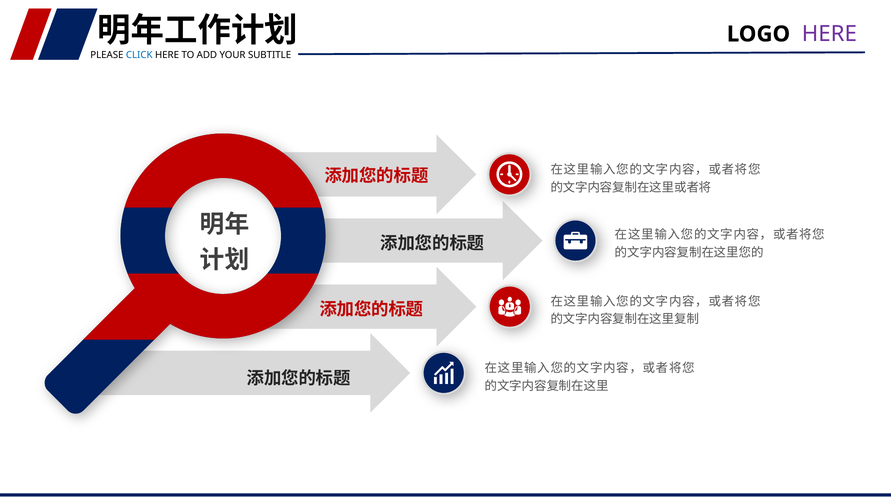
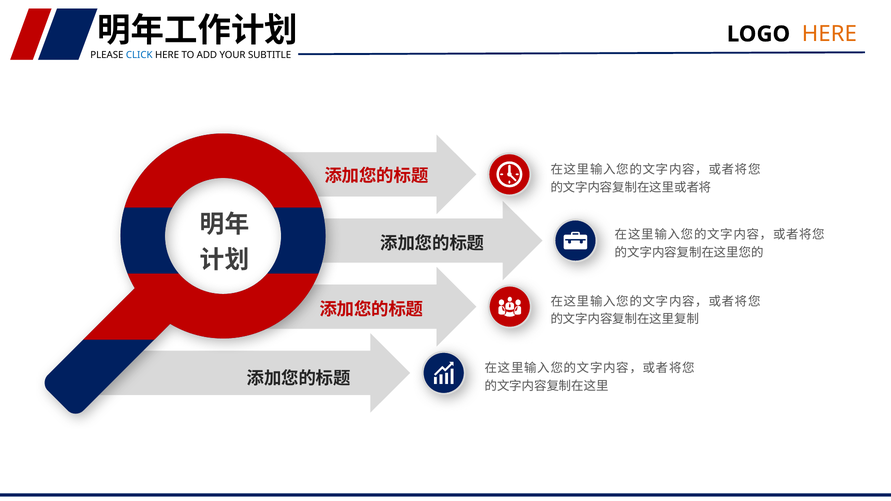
HERE colour: purple -> orange (829, 34)
